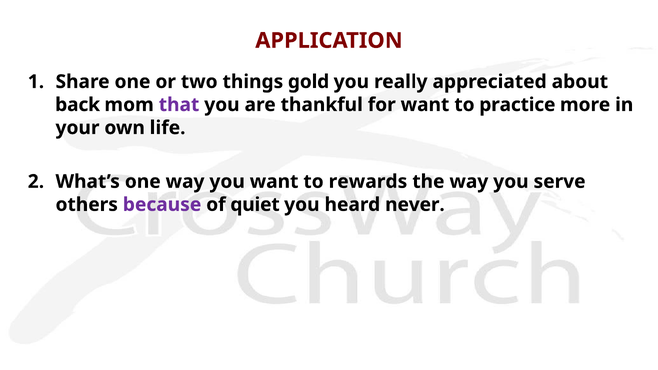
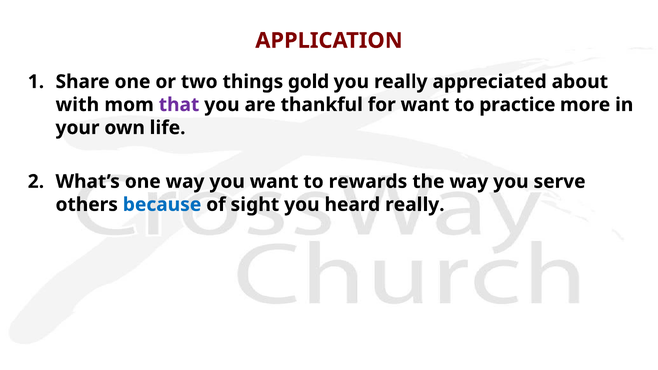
back: back -> with (77, 105)
because colour: purple -> blue (162, 205)
quiet: quiet -> sight (255, 205)
heard never: never -> really (415, 205)
